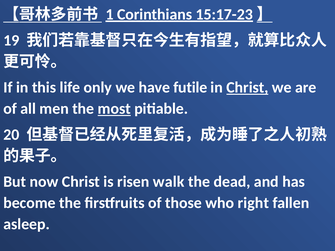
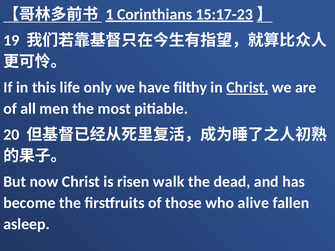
futile: futile -> filthy (190, 88)
most underline: present -> none (114, 109)
right: right -> alive (253, 203)
